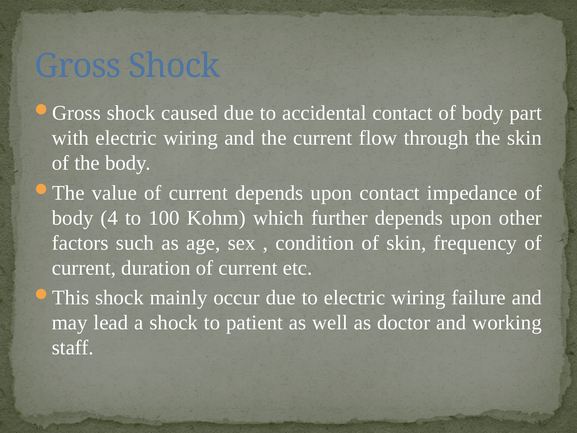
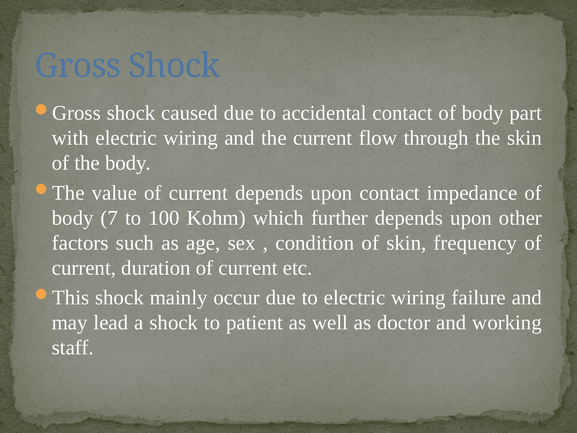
4: 4 -> 7 (109, 218)
